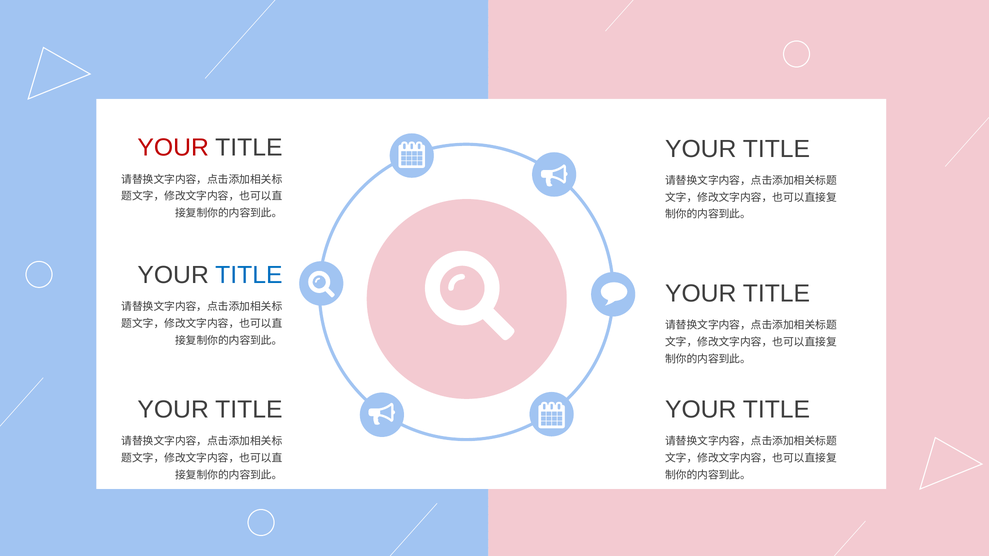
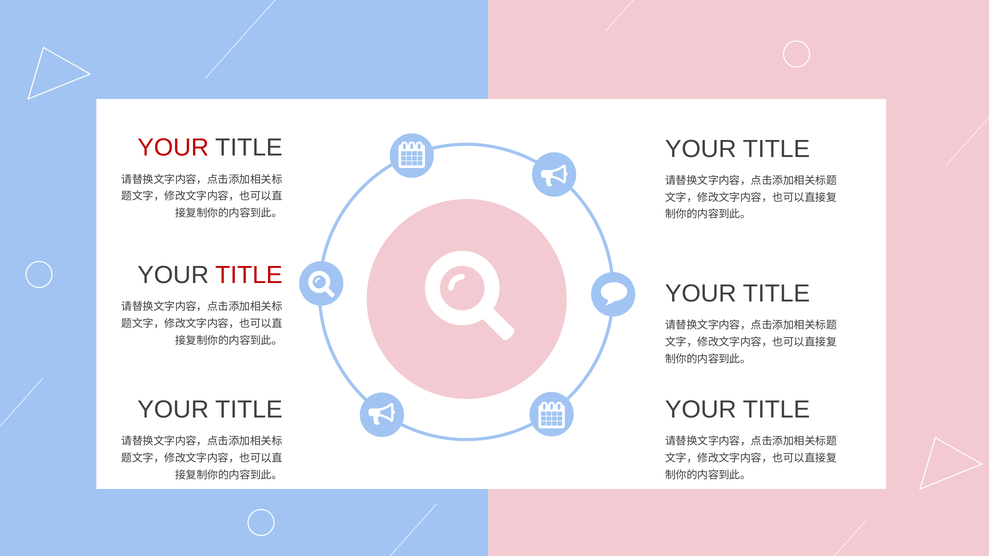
TITLE colour: blue -> red (249, 275)
